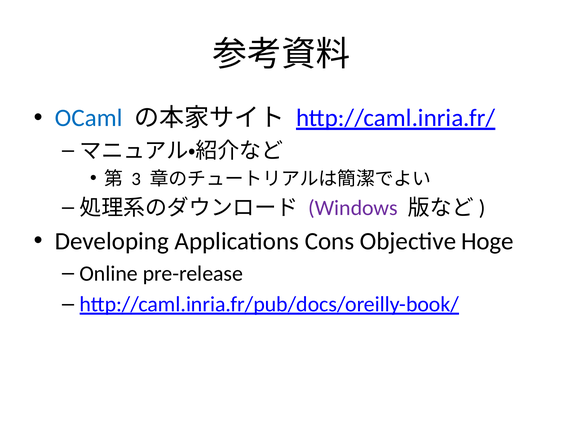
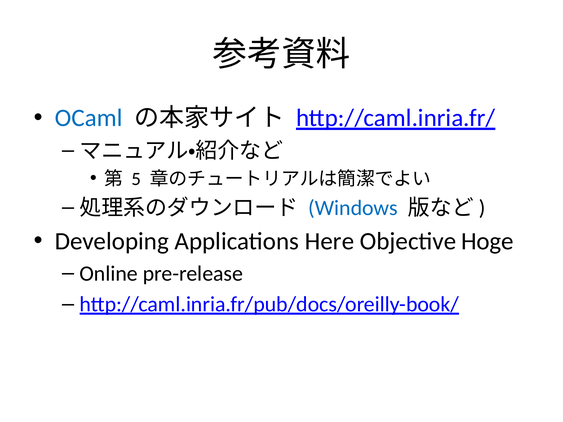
3: 3 -> 5 (136, 179)
Windows colour: purple -> blue (353, 208)
Cons: Cons -> Here (329, 241)
